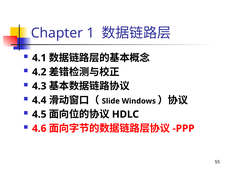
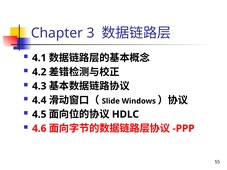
1: 1 -> 3 (91, 33)
